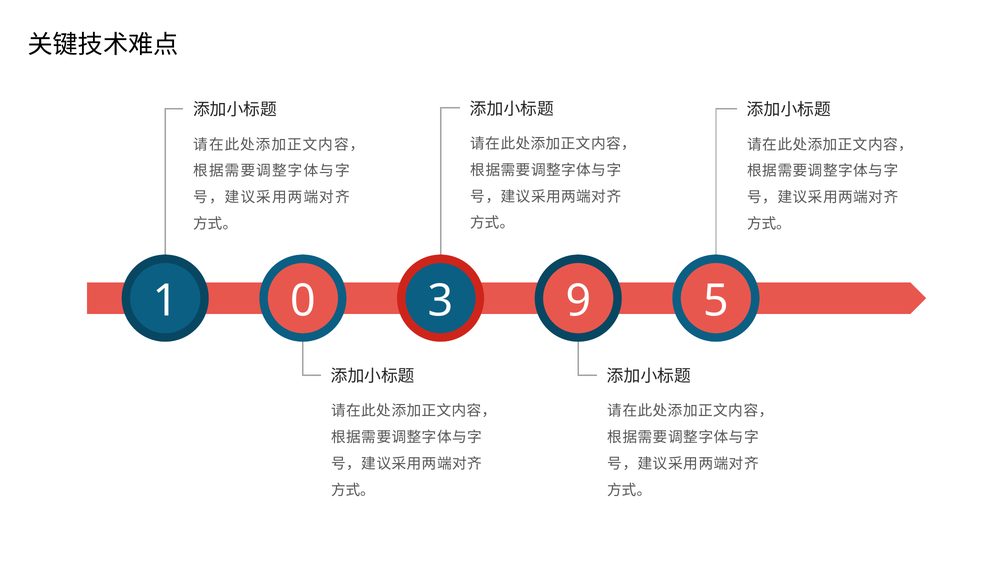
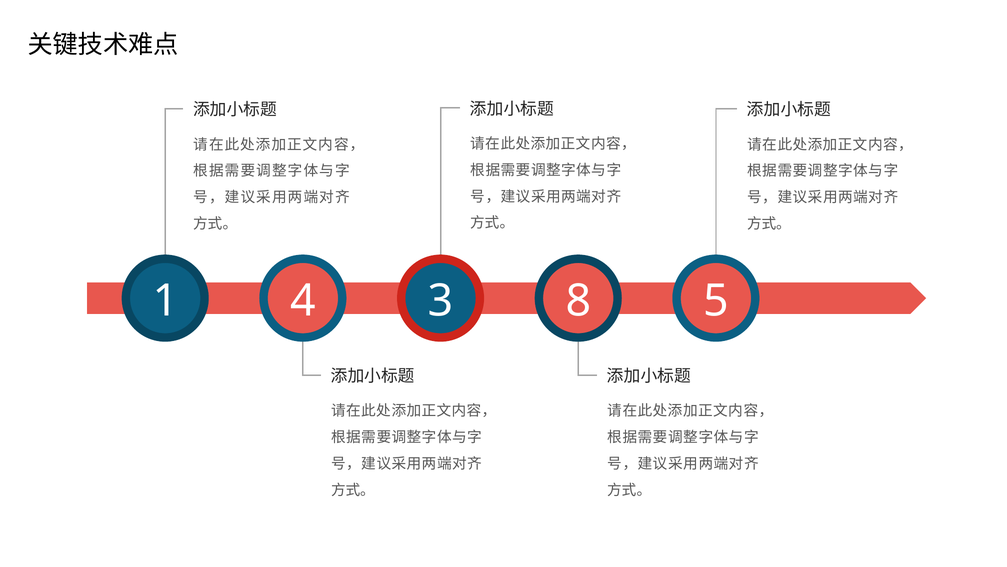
0: 0 -> 4 (303, 301)
9: 9 -> 8 (578, 301)
